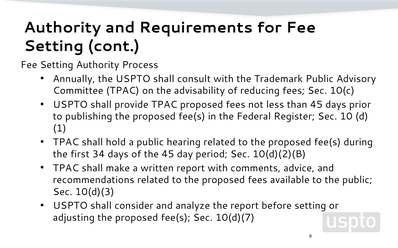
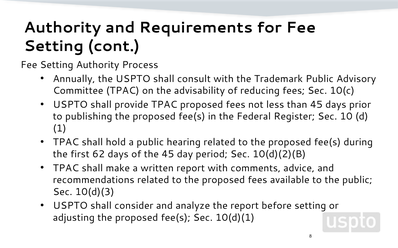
34: 34 -> 62 (99, 155)
10(d)(7: 10(d)(7 -> 10(d)(1 (235, 218)
